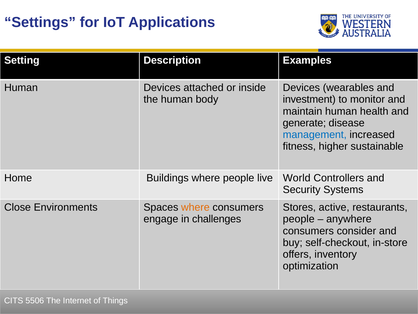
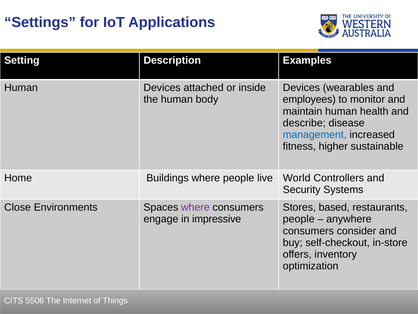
investment: investment -> employees (309, 99)
generate: generate -> describe (304, 123)
where colour: orange -> purple (195, 207)
active: active -> based (334, 207)
challenges: challenges -> impressive (217, 219)
